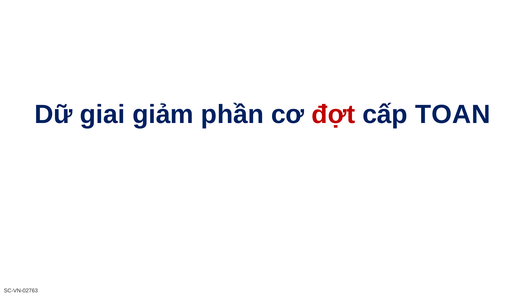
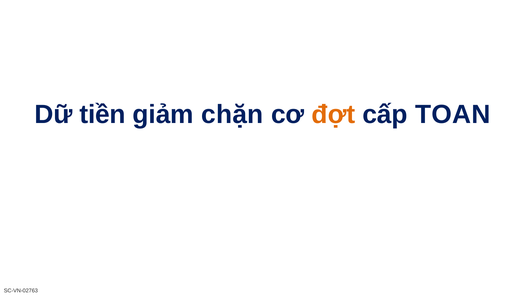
giai: giai -> tiền (103, 115)
phần: phần -> chặn (232, 115)
đợt colour: red -> orange (333, 115)
